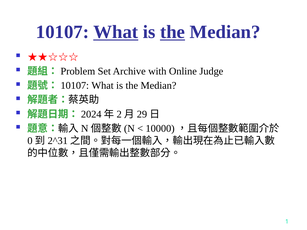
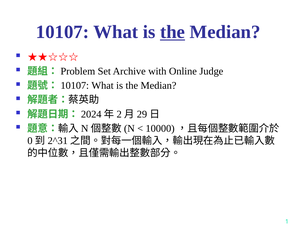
What underline: present -> none (116, 32)
